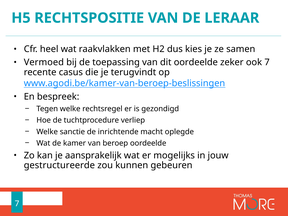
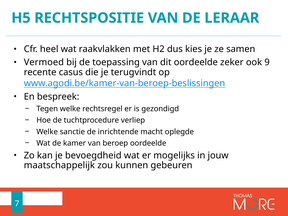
ook 7: 7 -> 9 (267, 62)
aansprakelijk: aansprakelijk -> bevoegdheid (93, 155)
gestructureerde: gestructureerde -> maatschappelijk (59, 165)
